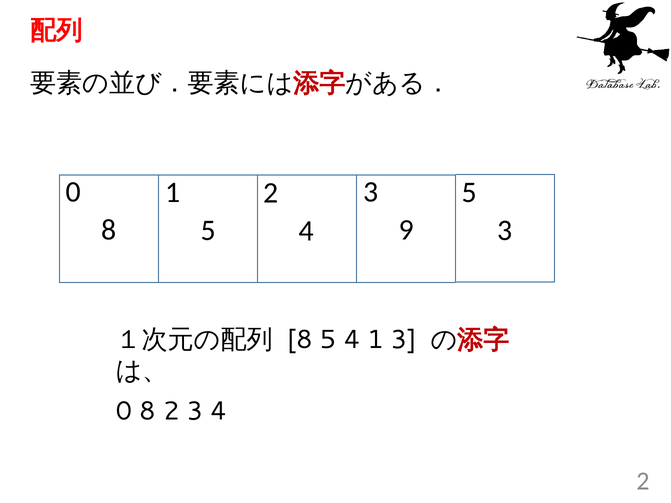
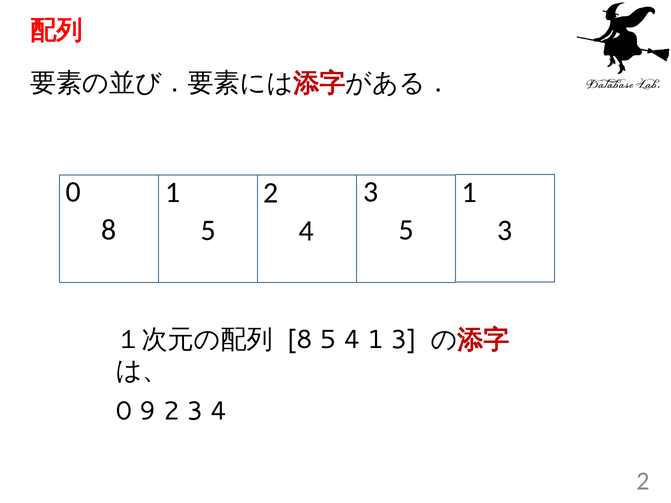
3 5: 5 -> 1 (469, 193)
4 9: 9 -> 5 (406, 230)
0 8: 8 -> 9 (148, 412)
